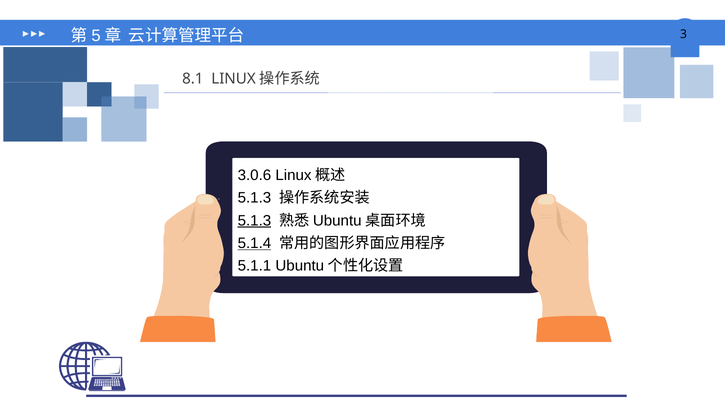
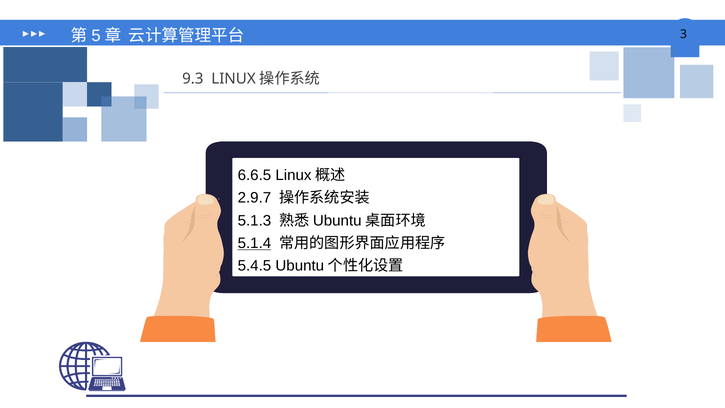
8.1: 8.1 -> 9.3 (193, 79)
3.0.6: 3.0.6 -> 6.6.5 (254, 175)
5.1.3: 5.1.3 -> 2.9.7 (254, 198)
5.1.3 underline: present -> none (254, 220)
5.1.1: 5.1.1 -> 5.4.5 (254, 266)
